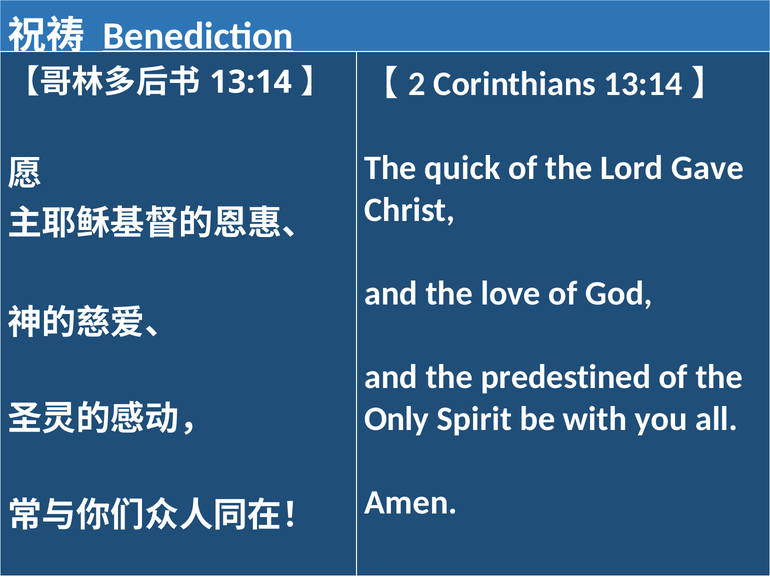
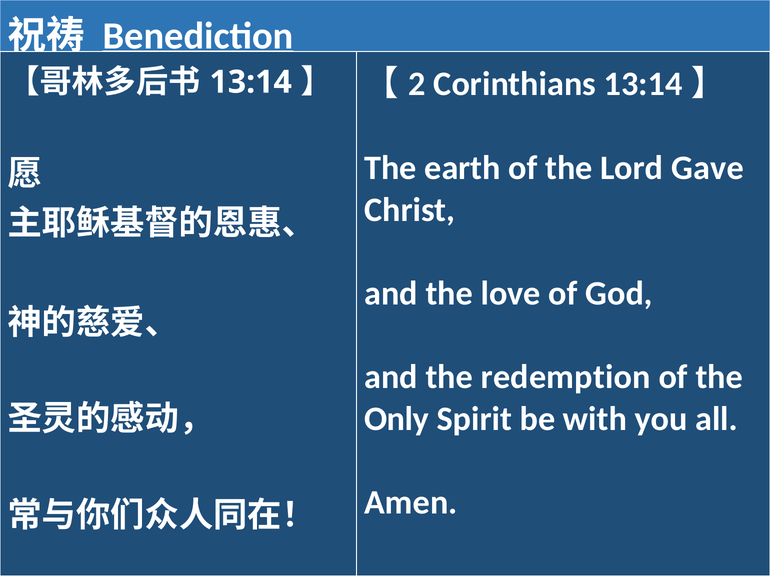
quick: quick -> earth (463, 168)
predestined: predestined -> redemption (566, 377)
